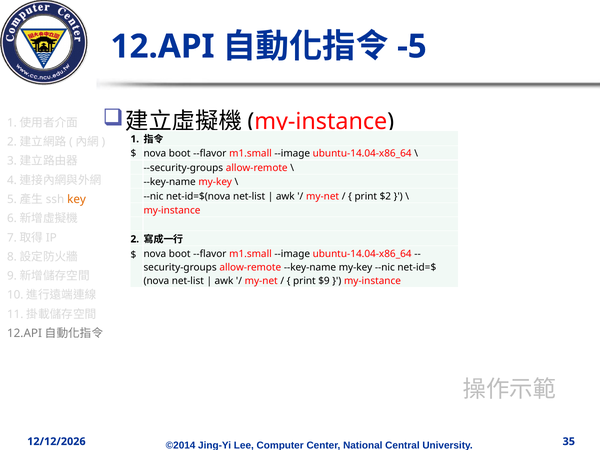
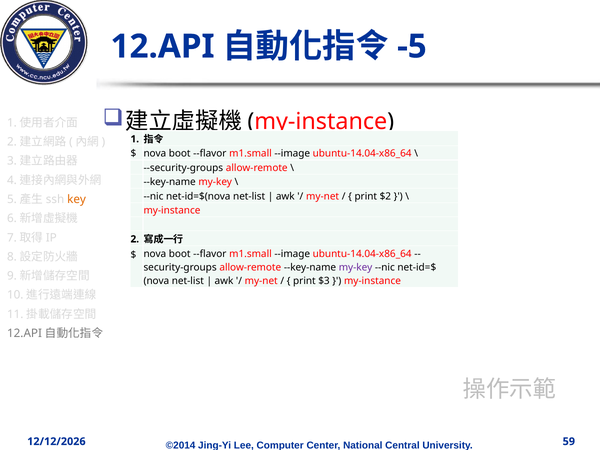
my-key colour: black -> purple (356, 267)
$9: $9 -> $3 (324, 281)
35: 35 -> 59 (569, 442)
